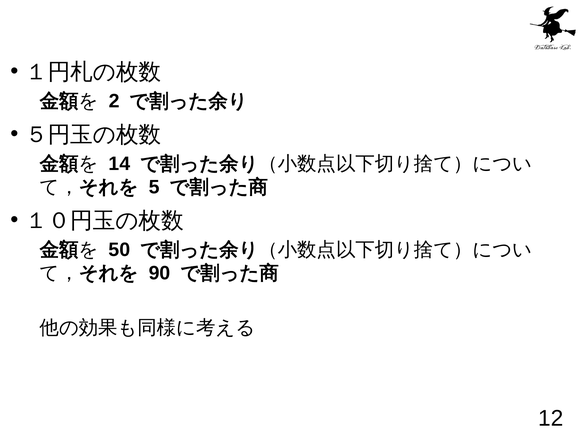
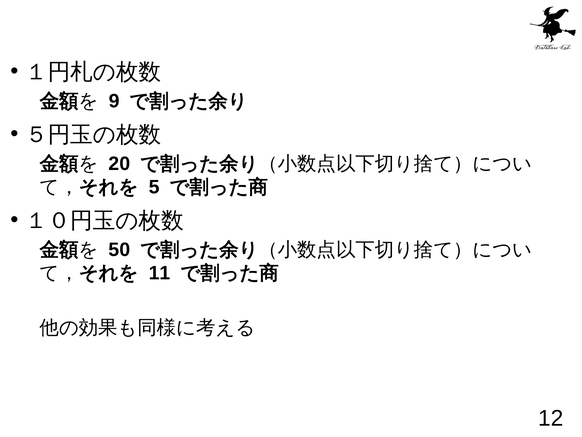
2: 2 -> 9 (114, 101)
14: 14 -> 20 (119, 164)
90: 90 -> 11 (160, 273)
